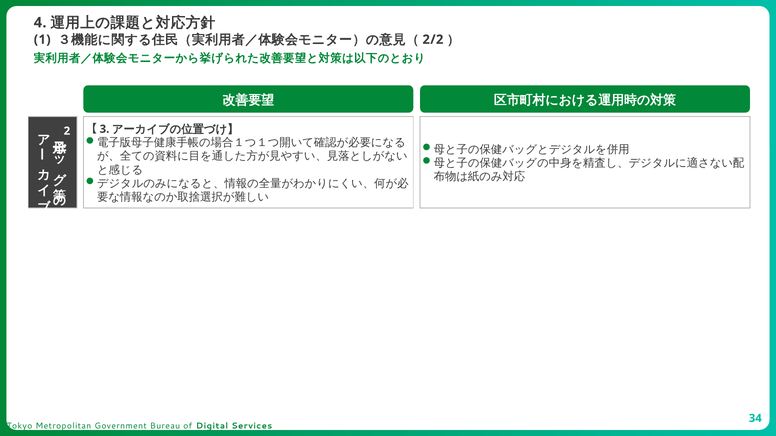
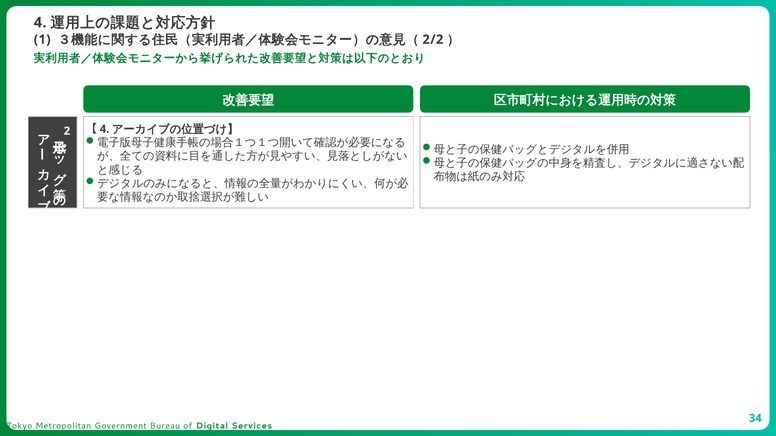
3: 3 -> 4 (105, 129)
